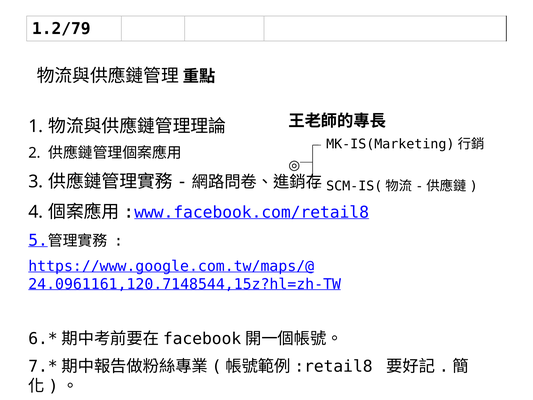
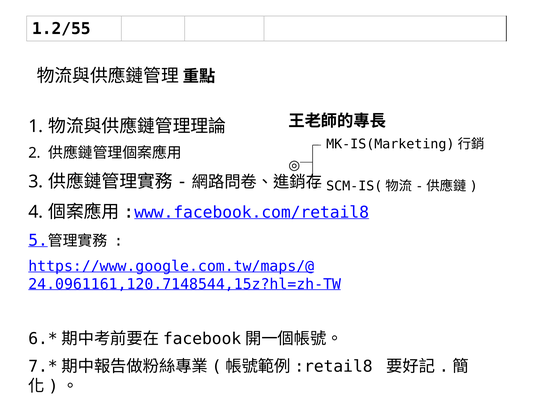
1.2/79: 1.2/79 -> 1.2/55 (61, 29)
